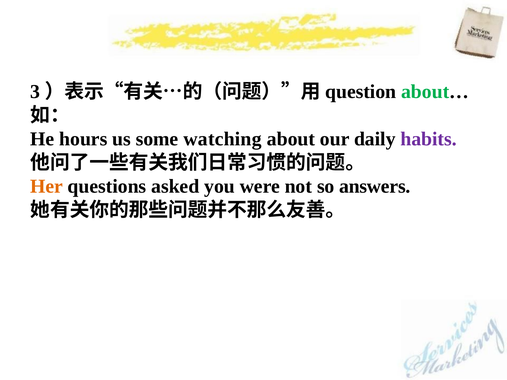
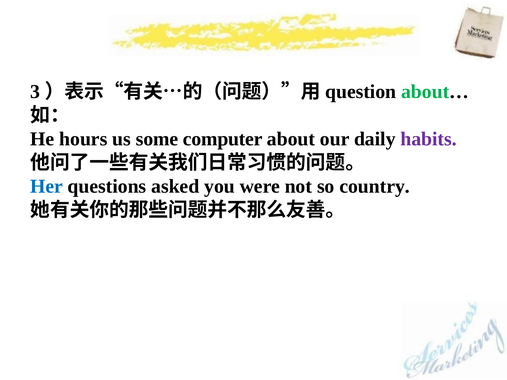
watching: watching -> computer (223, 139)
Her colour: orange -> blue (47, 186)
answers: answers -> country (375, 186)
